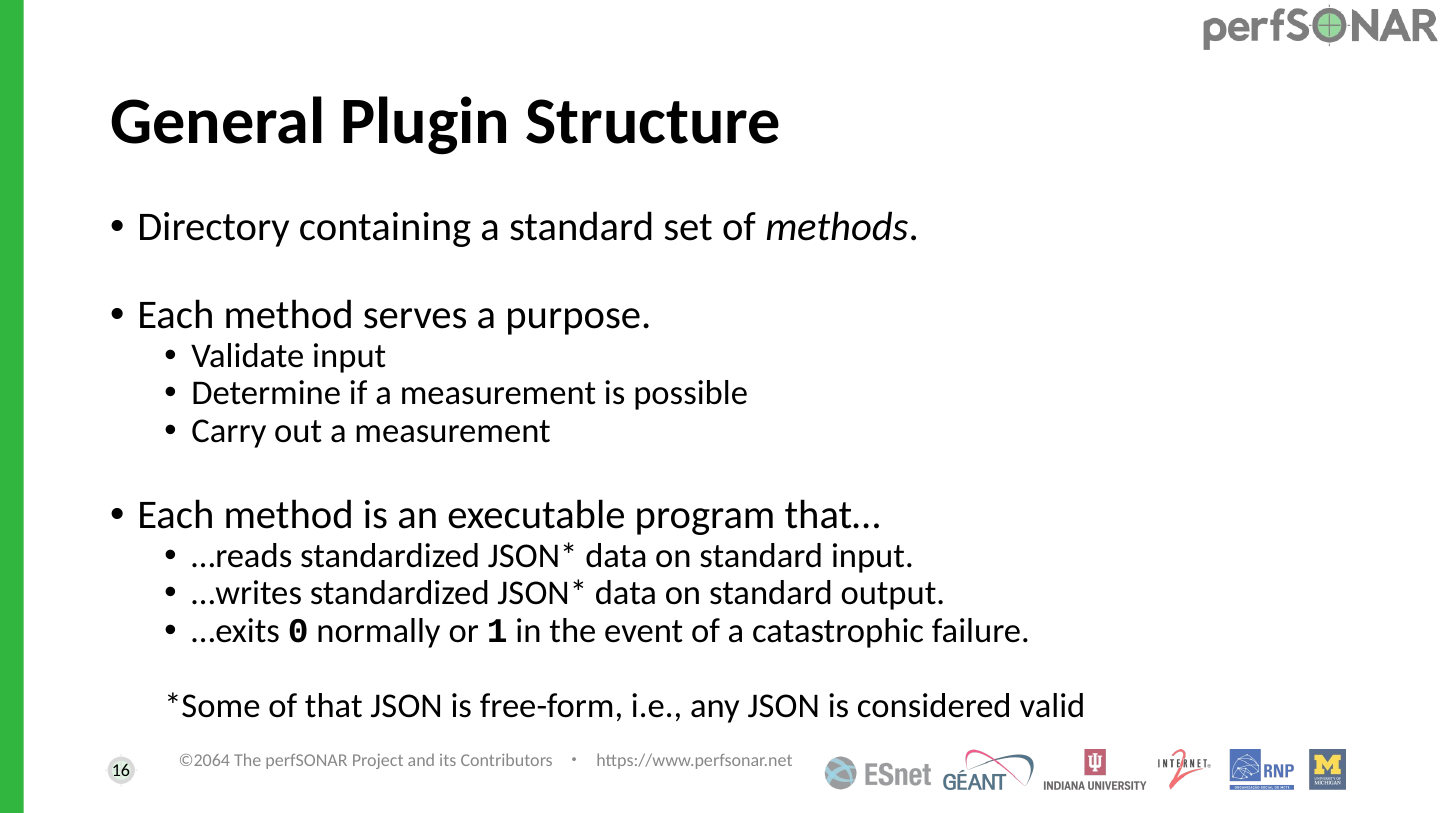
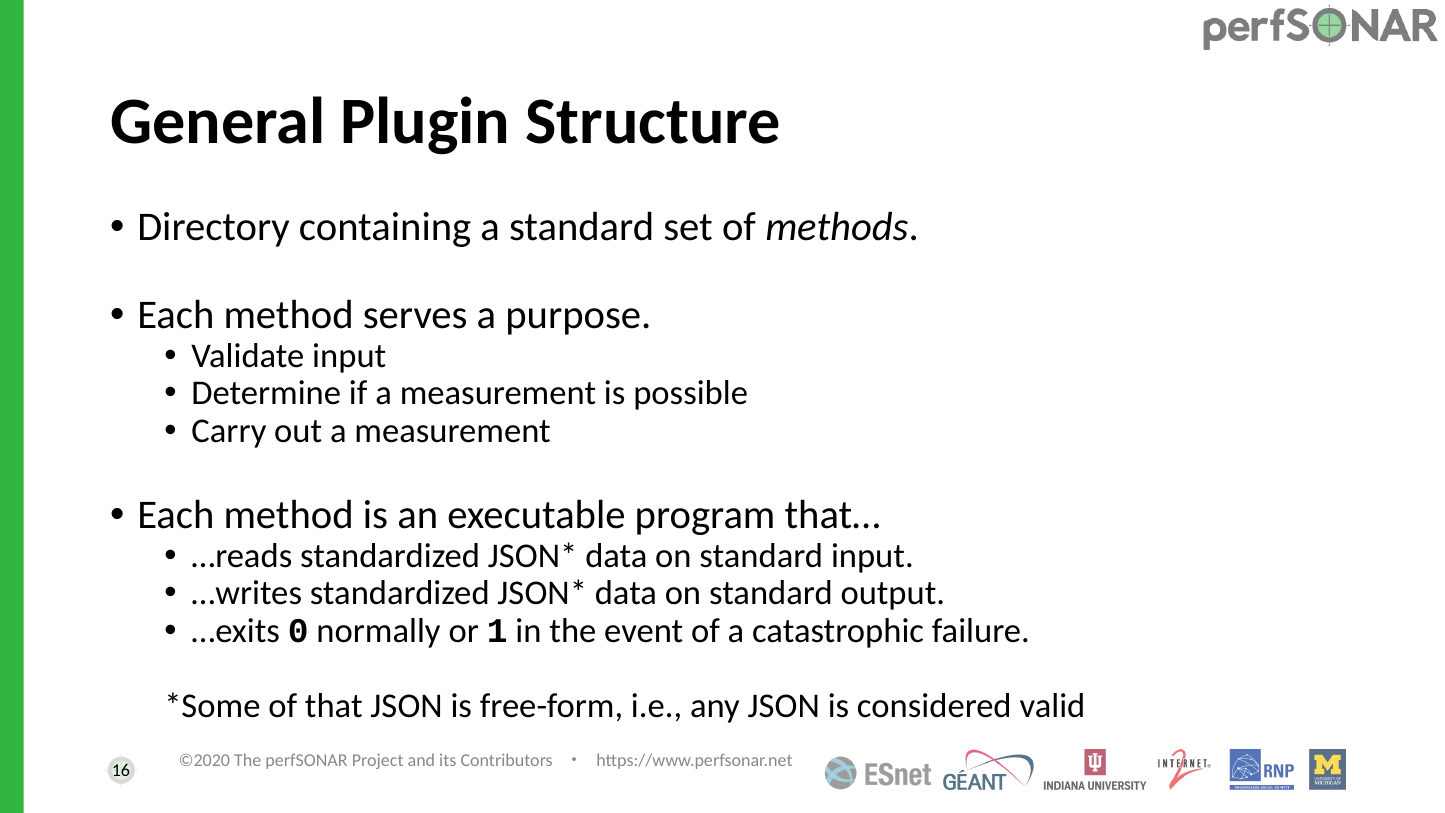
©2064: ©2064 -> ©2020 (204, 760)
